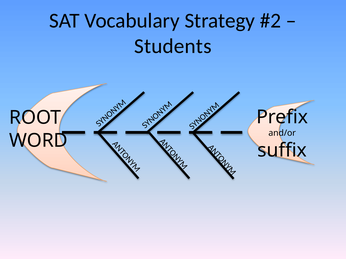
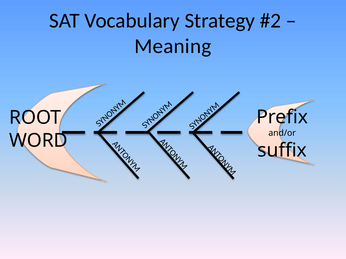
Students: Students -> Meaning (173, 46)
